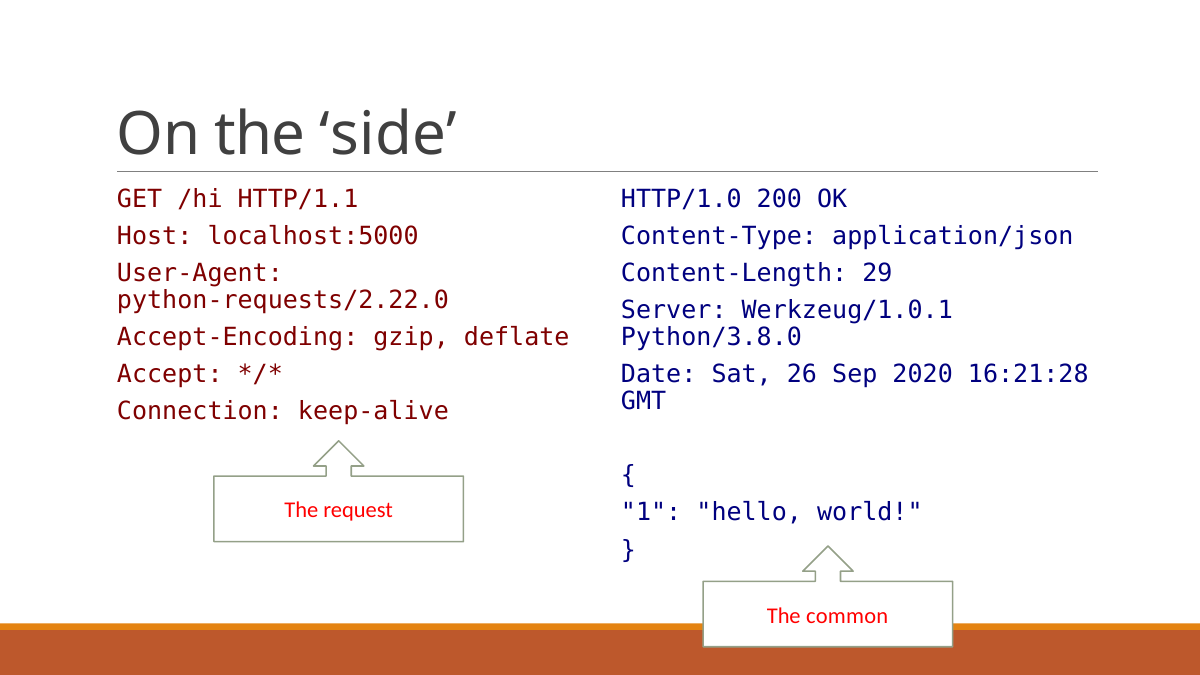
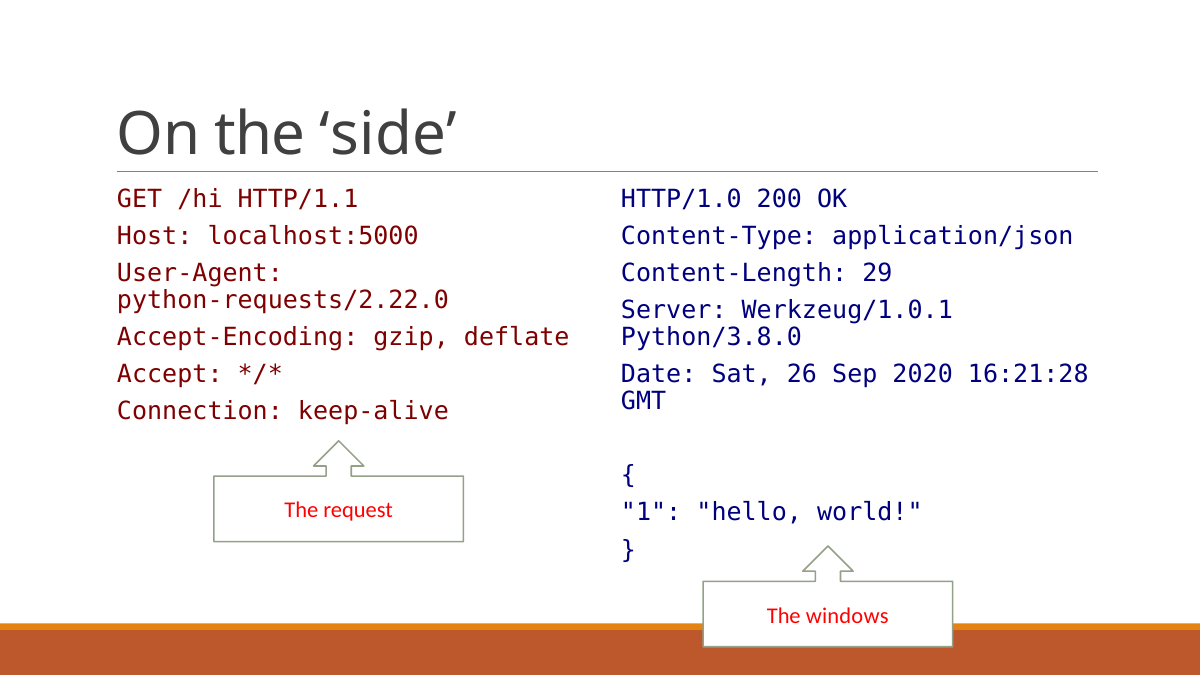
common: common -> windows (847, 616)
